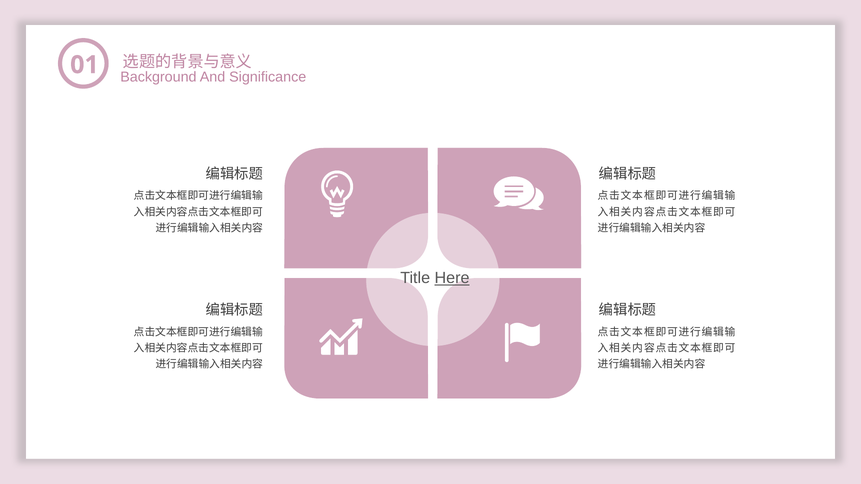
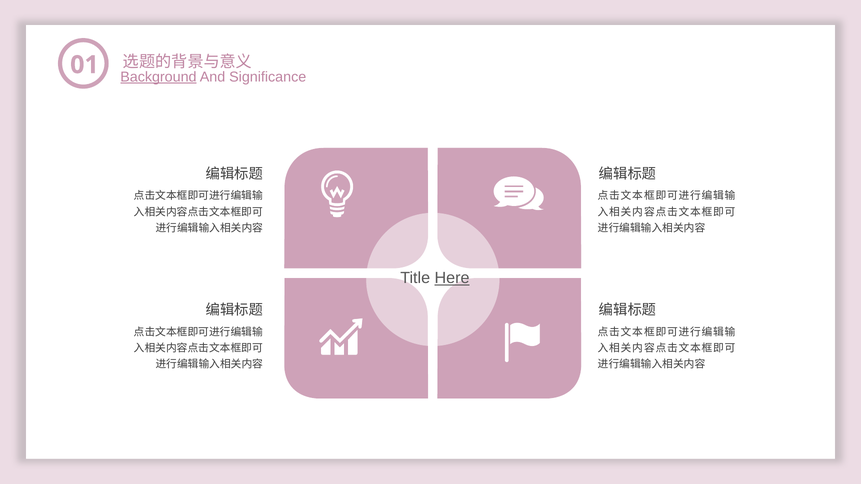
Background underline: none -> present (158, 77)
